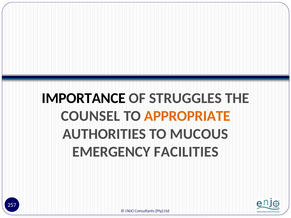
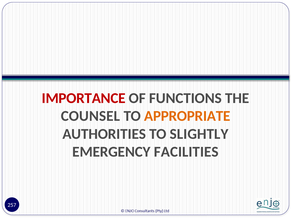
IMPORTANCE colour: black -> red (84, 98)
STRUGGLES: STRUGGLES -> FUNCTIONS (185, 98)
MUCOUS: MUCOUS -> SLIGHTLY (199, 134)
